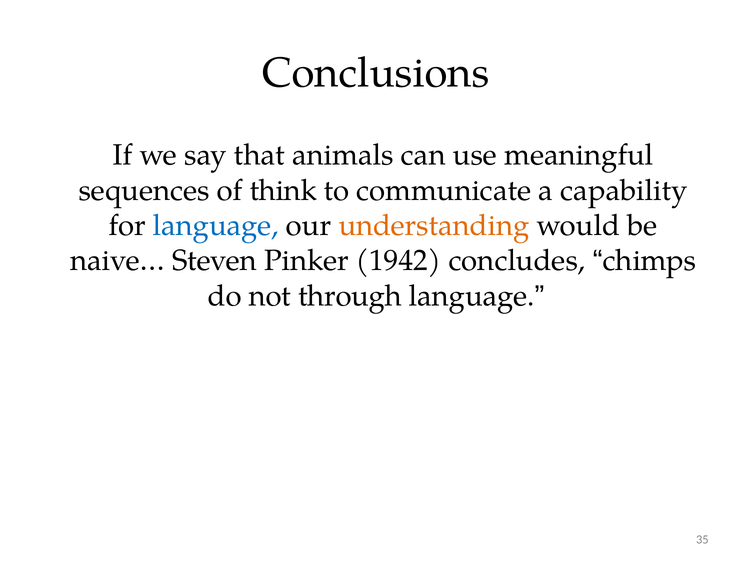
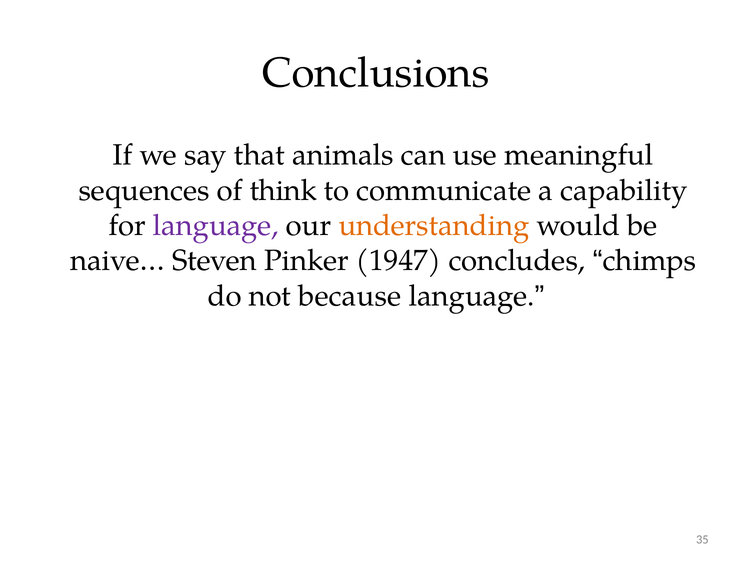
language colour: blue -> purple (216, 226)
1942: 1942 -> 1947 (399, 261)
through: through -> because (350, 296)
